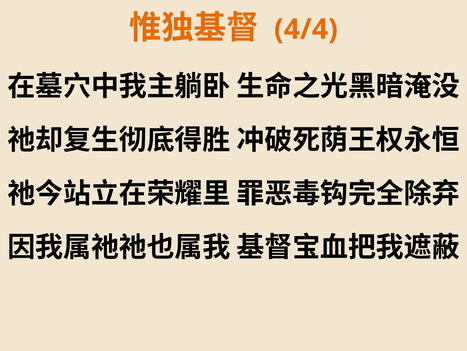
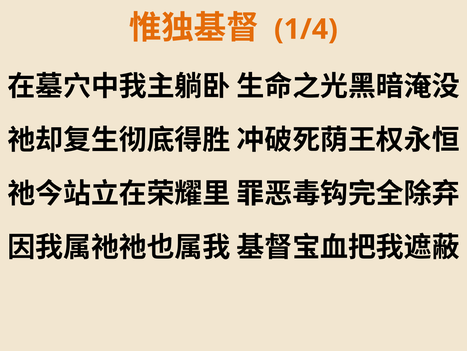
4/4: 4/4 -> 1/4 (306, 29)
